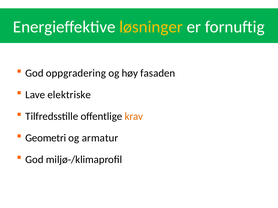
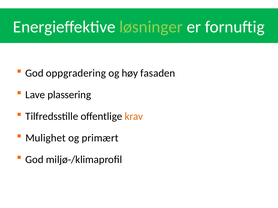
løsninger colour: yellow -> light green (151, 27)
elektriske: elektriske -> plassering (69, 95)
Geometri: Geometri -> Mulighet (46, 138)
armatur: armatur -> primært (100, 138)
